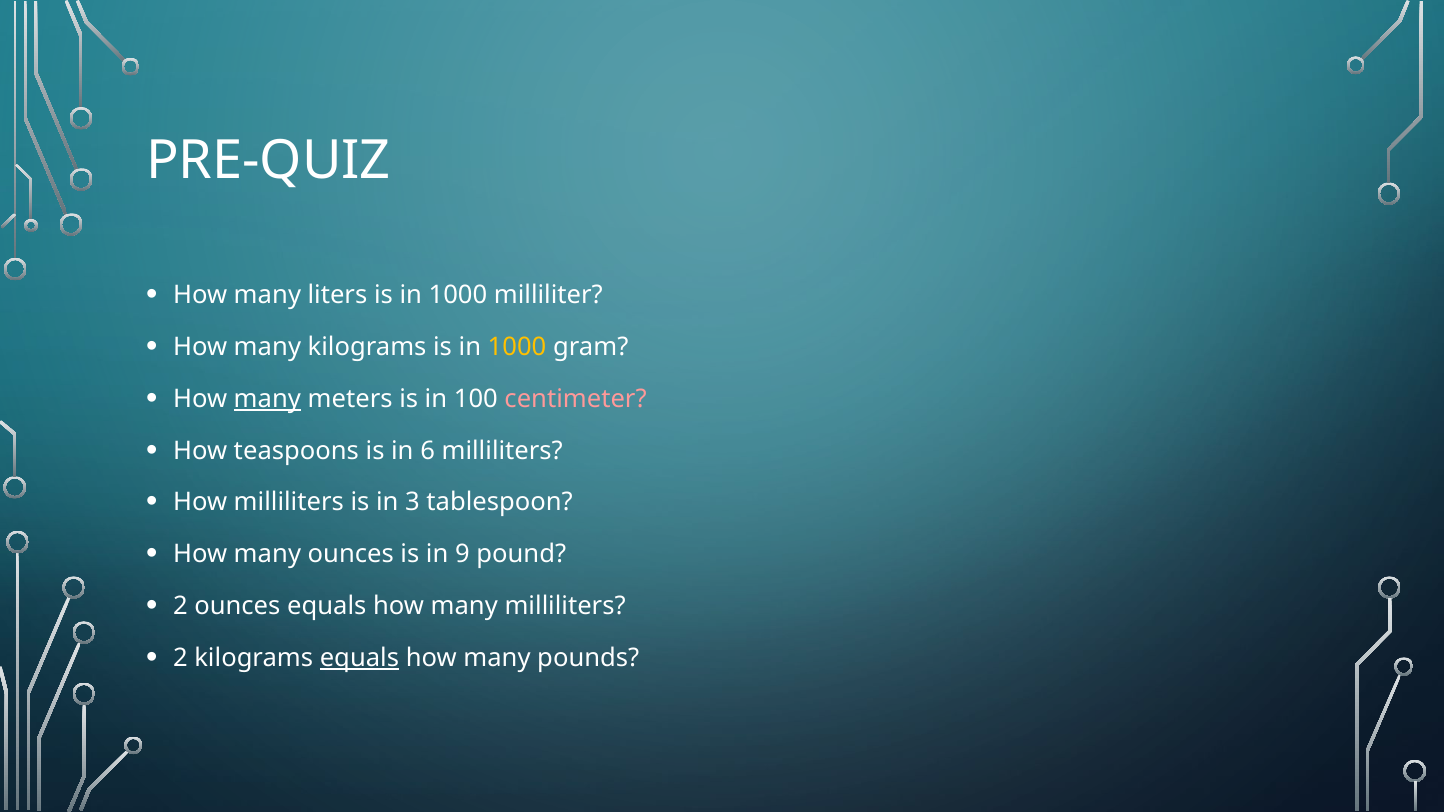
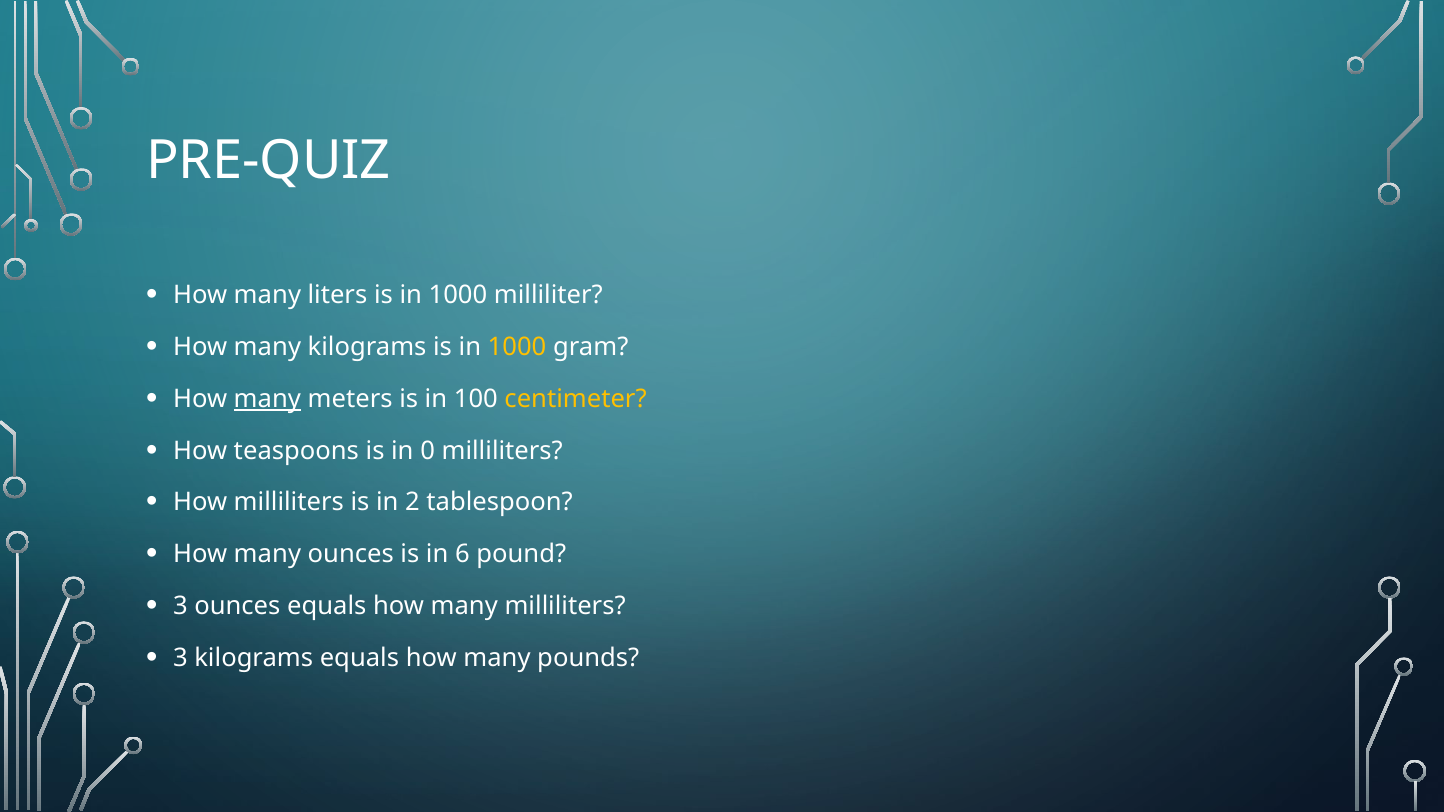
centimeter colour: pink -> yellow (576, 399)
6: 6 -> 0 (428, 451)
3: 3 -> 2 (412, 503)
9: 9 -> 6 (462, 555)
2: 2 -> 3 (180, 606)
2: 2 -> 3 (180, 658)
equals underline: present -> none (359, 658)
